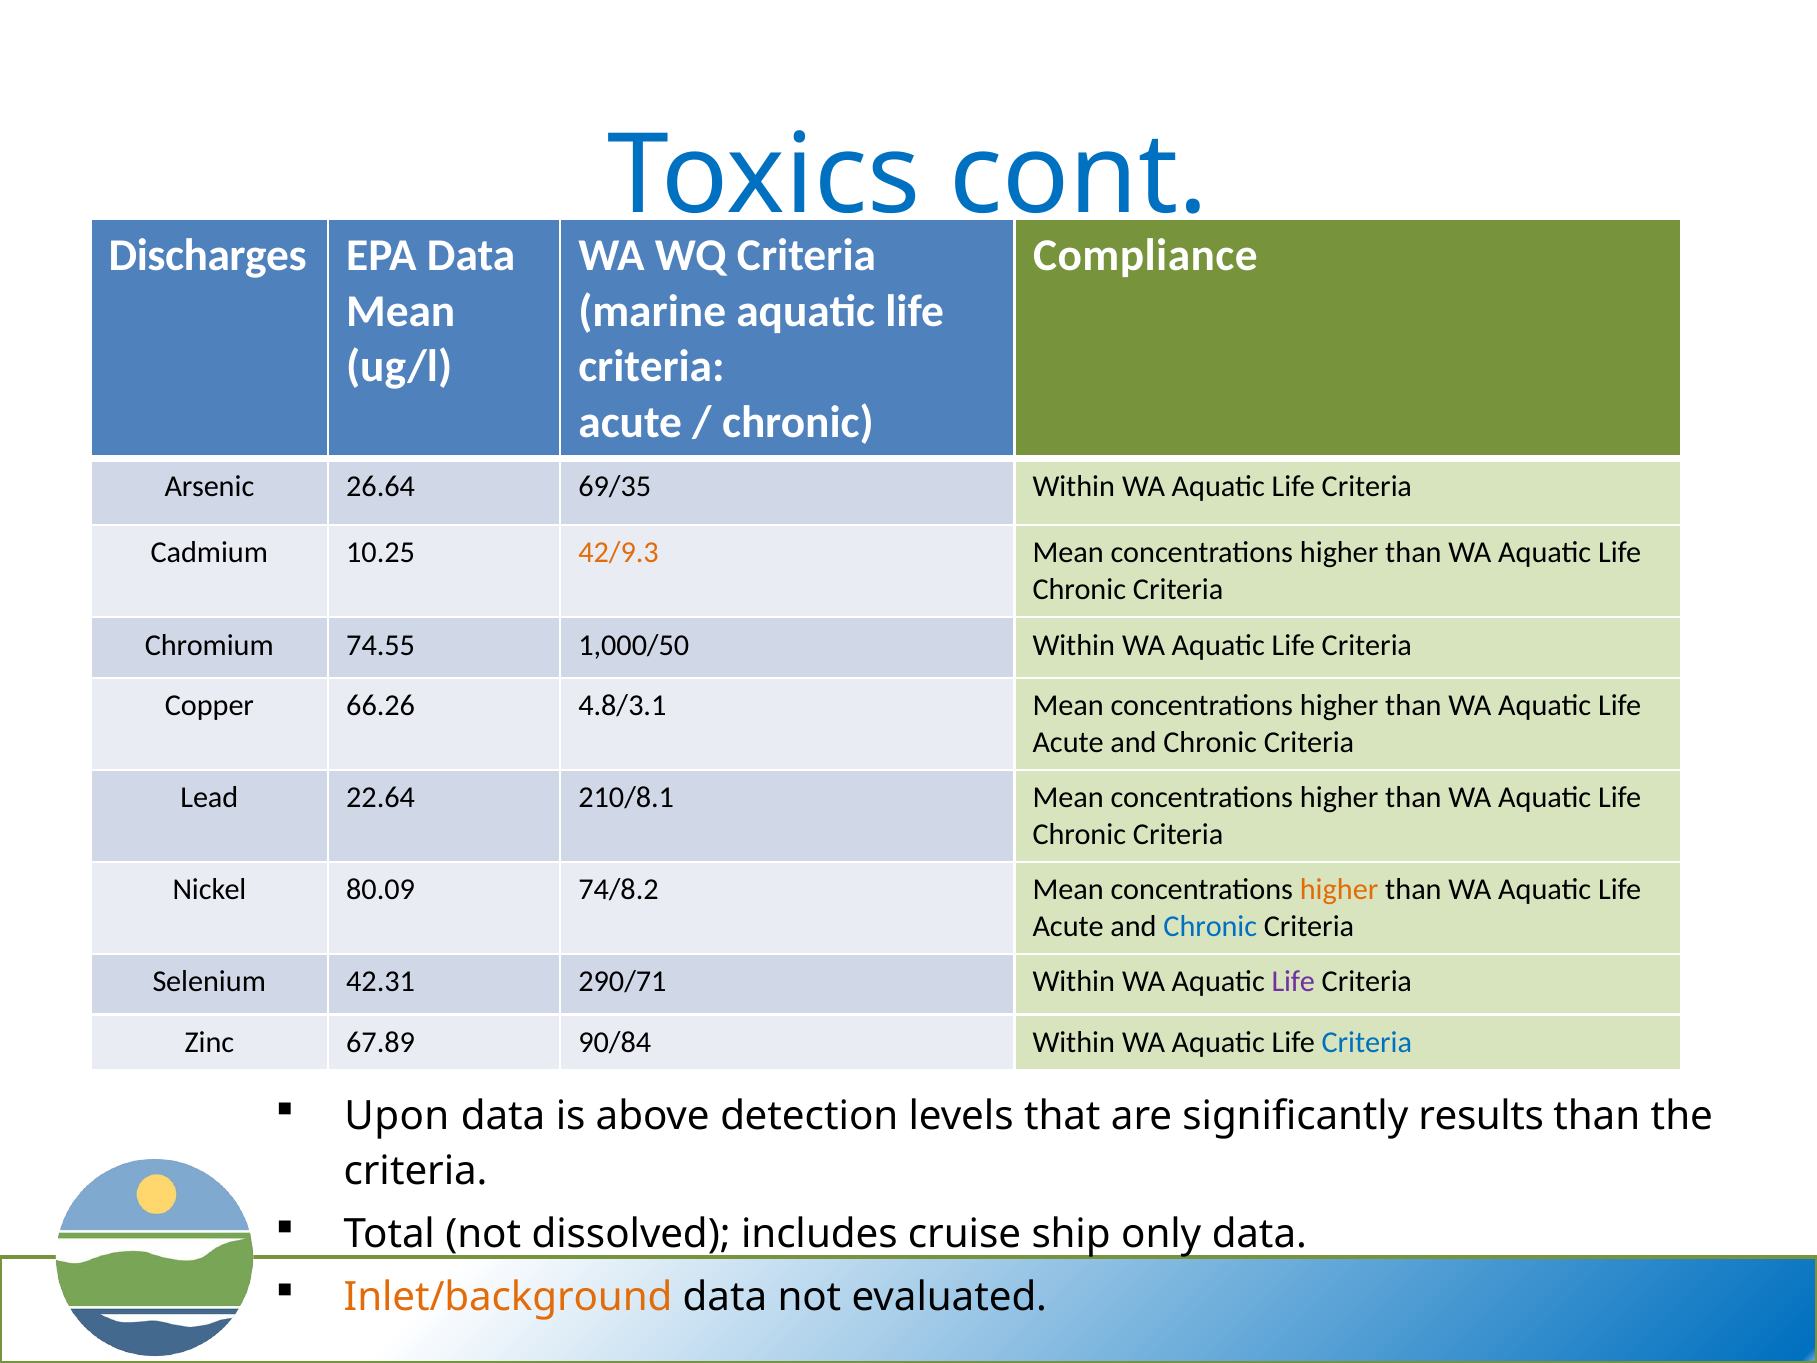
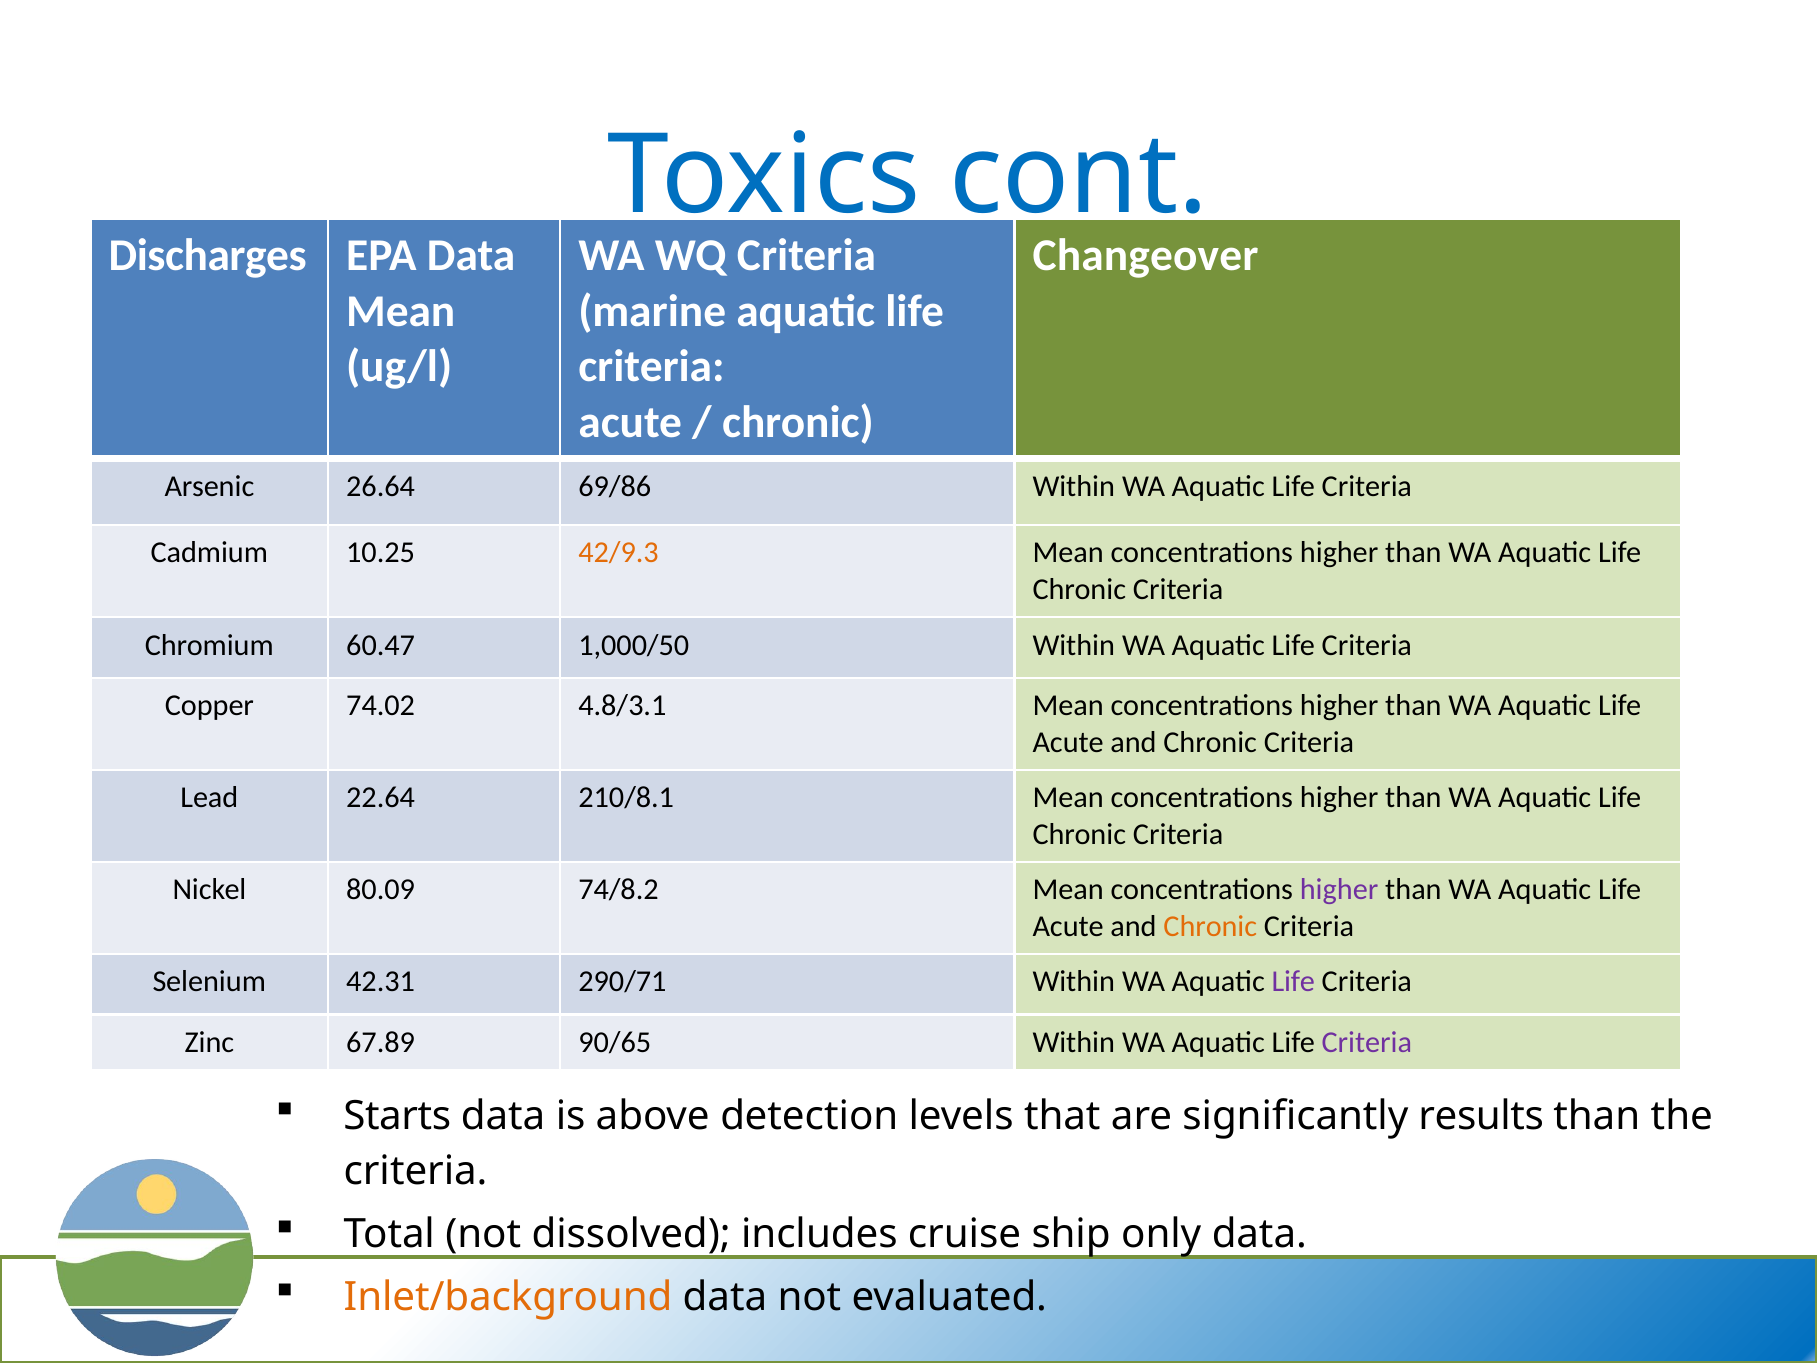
Compliance: Compliance -> Changeover (1146, 256)
69/35: 69/35 -> 69/86 (615, 486)
74.55: 74.55 -> 60.47 (381, 645)
66.26: 66.26 -> 74.02 (381, 705)
higher colour: orange -> purple (1339, 890)
Chronic colour: blue -> orange (1210, 926)
90/84: 90/84 -> 90/65 (615, 1042)
Criteria colour: blue -> purple (1367, 1042)
Upon: Upon -> Starts (397, 1116)
